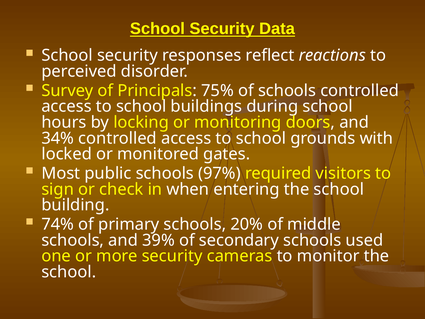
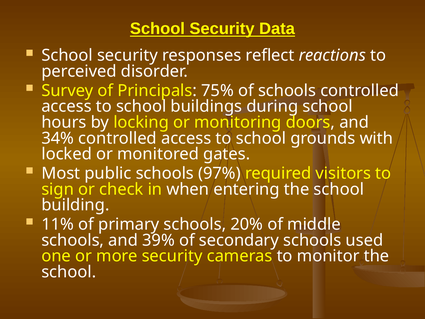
74%: 74% -> 11% (58, 224)
